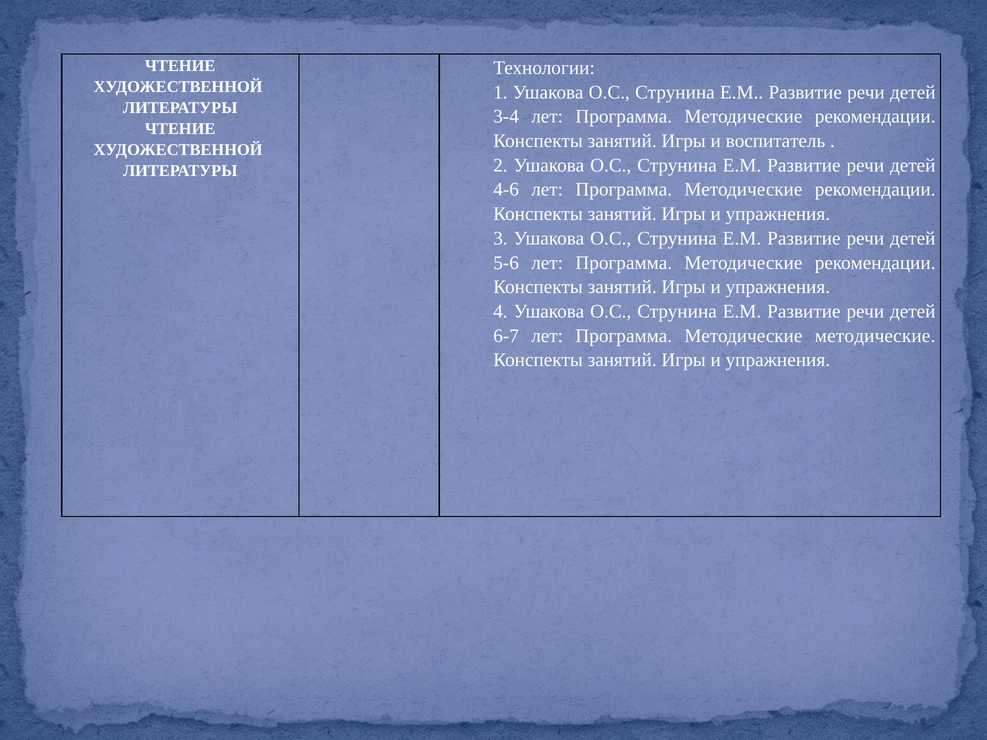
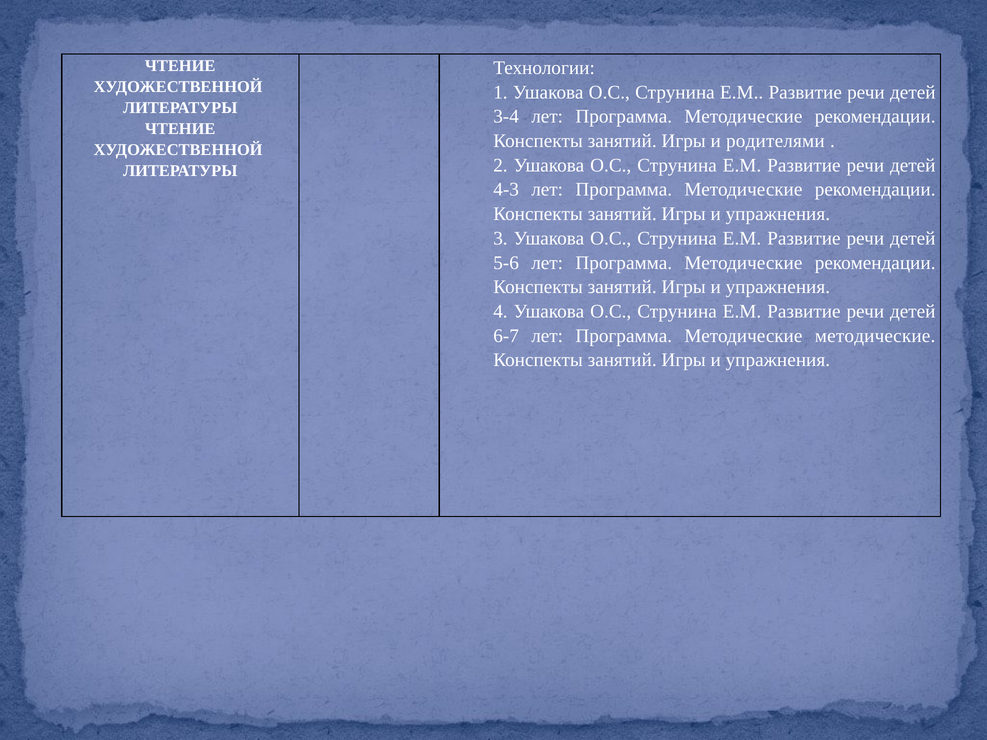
воспитатель: воспитатель -> родителями (775, 141)
4-6: 4-6 -> 4-3 (506, 190)
